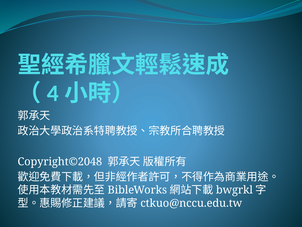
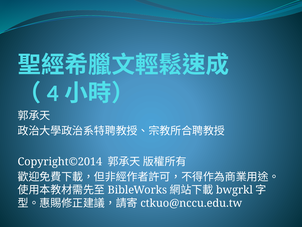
Copyright©2048: Copyright©2048 -> Copyright©2014 (60, 161)
